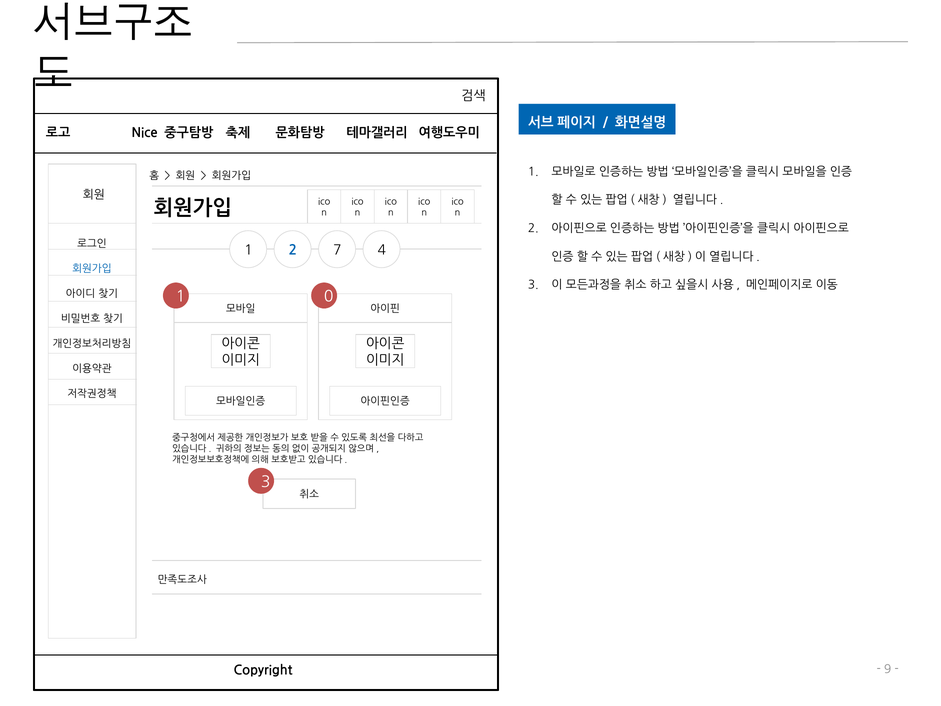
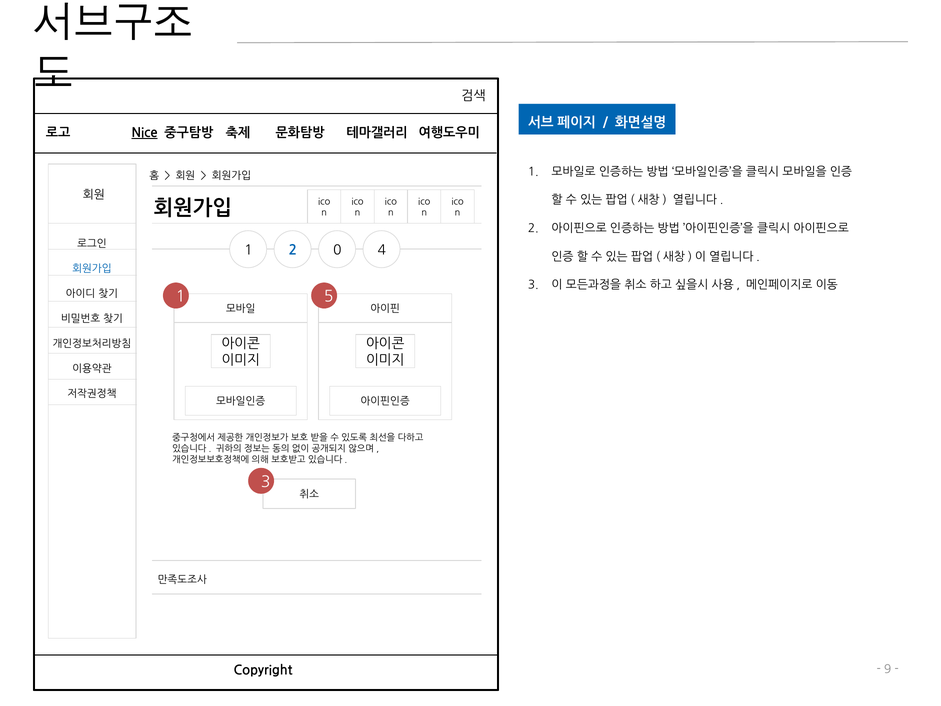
Nice underline: none -> present (145, 133)
7: 7 -> 0 (337, 250)
0: 0 -> 5 (329, 296)
